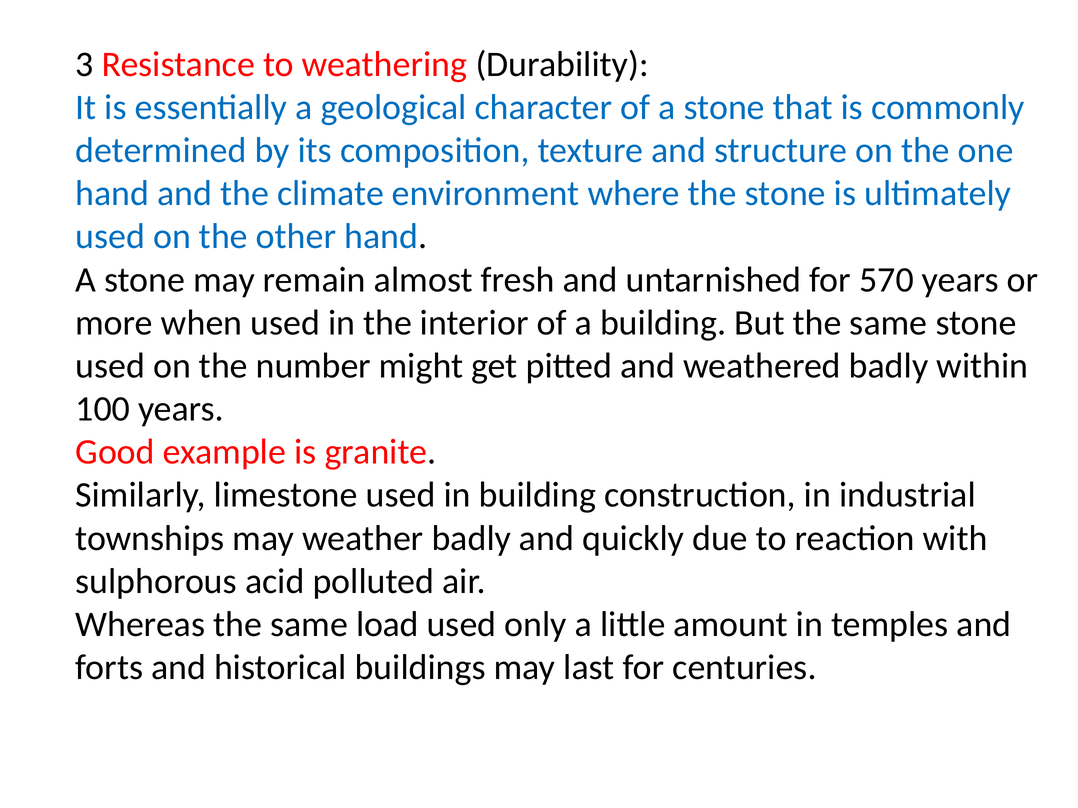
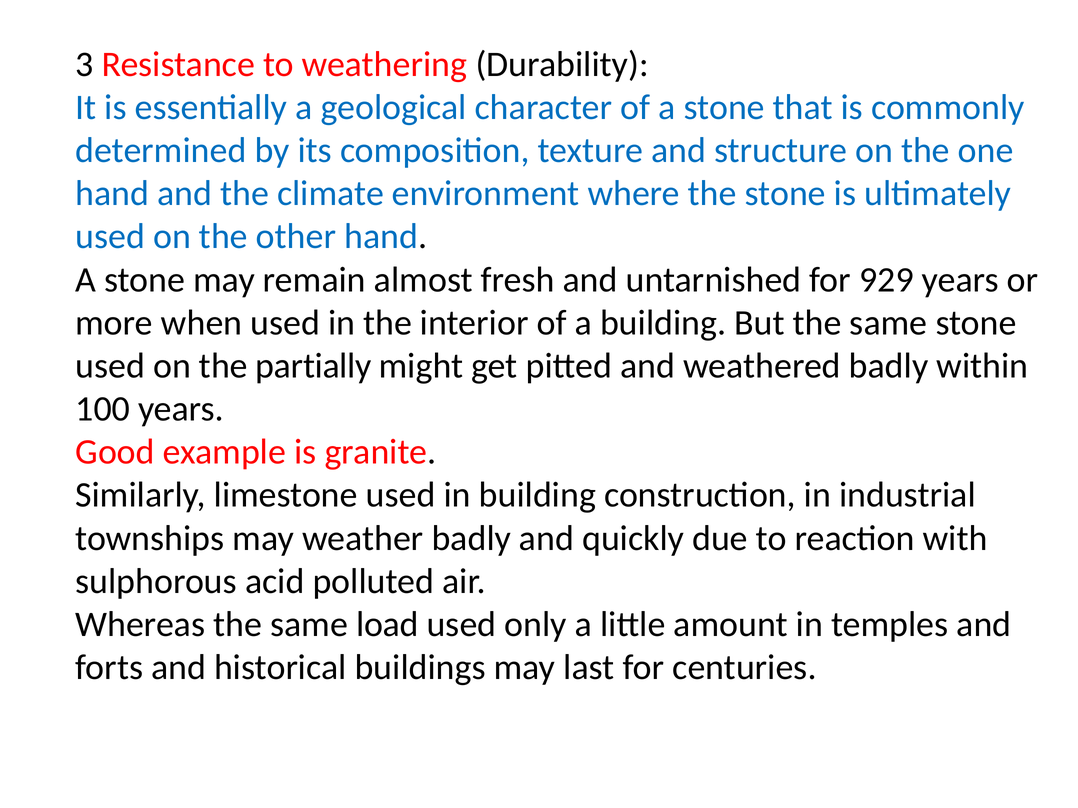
570: 570 -> 929 (886, 280)
number: number -> partially (313, 366)
